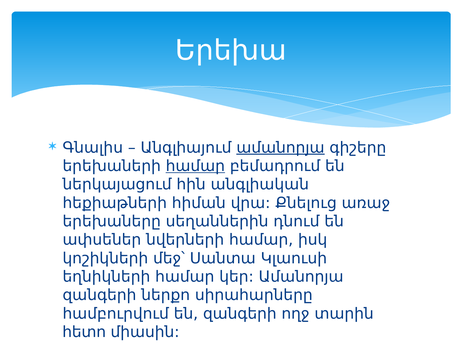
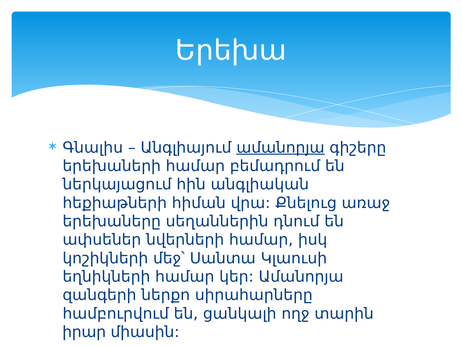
համար underline: present -> none (195, 166)
են զանգերի: զանգերի -> ցանկալի (240, 314)
հետո: հետո -> իրար (84, 333)
